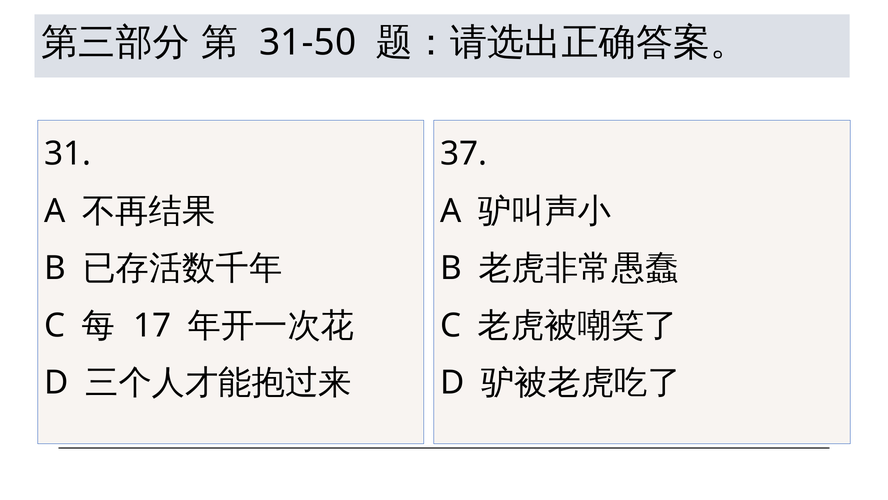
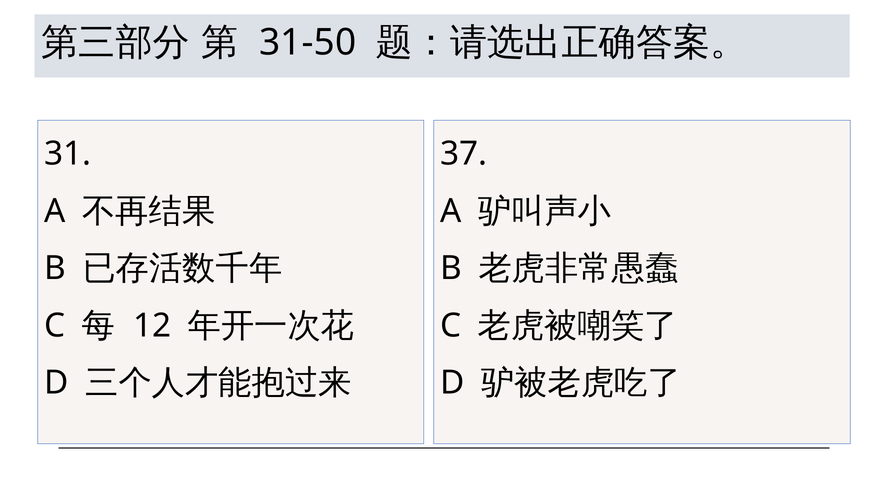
17: 17 -> 12 (152, 325)
